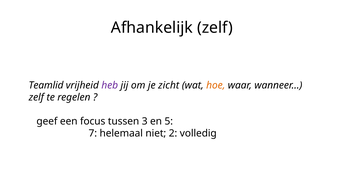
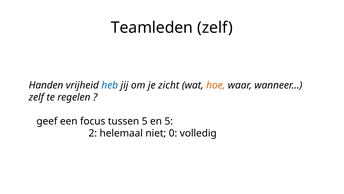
Afhankelijk: Afhankelijk -> Teamleden (152, 28)
Teamlid: Teamlid -> Handen (46, 85)
heb colour: purple -> blue (110, 85)
tussen 3: 3 -> 5 (145, 121)
7: 7 -> 2 (93, 133)
2: 2 -> 0 (173, 133)
